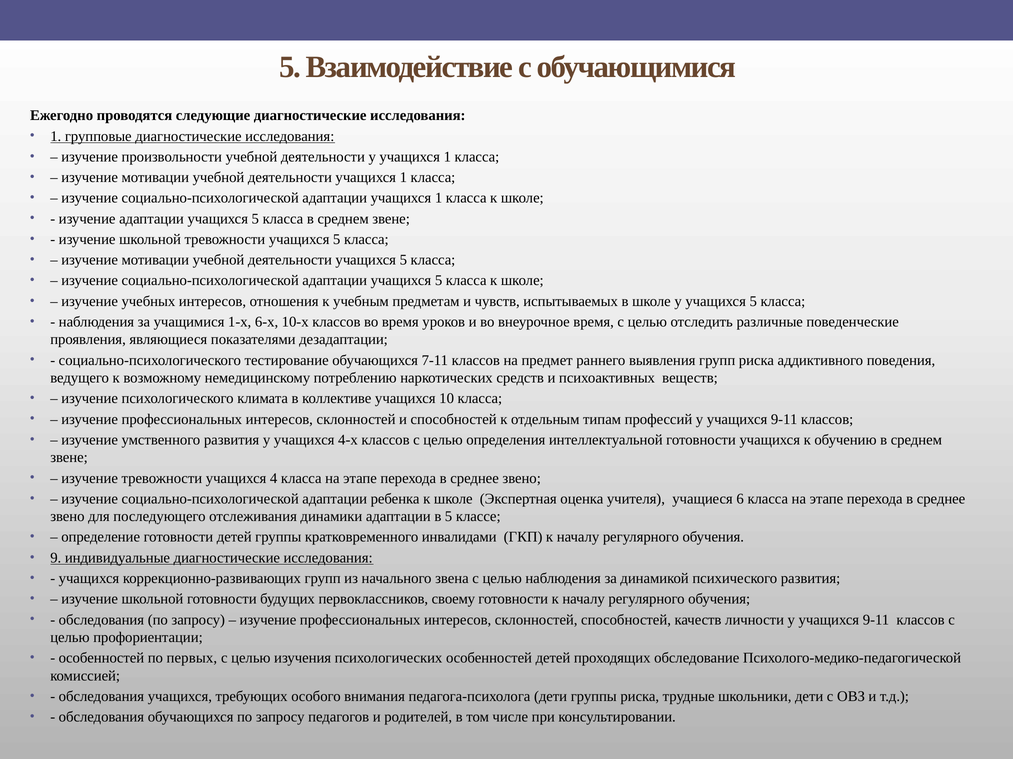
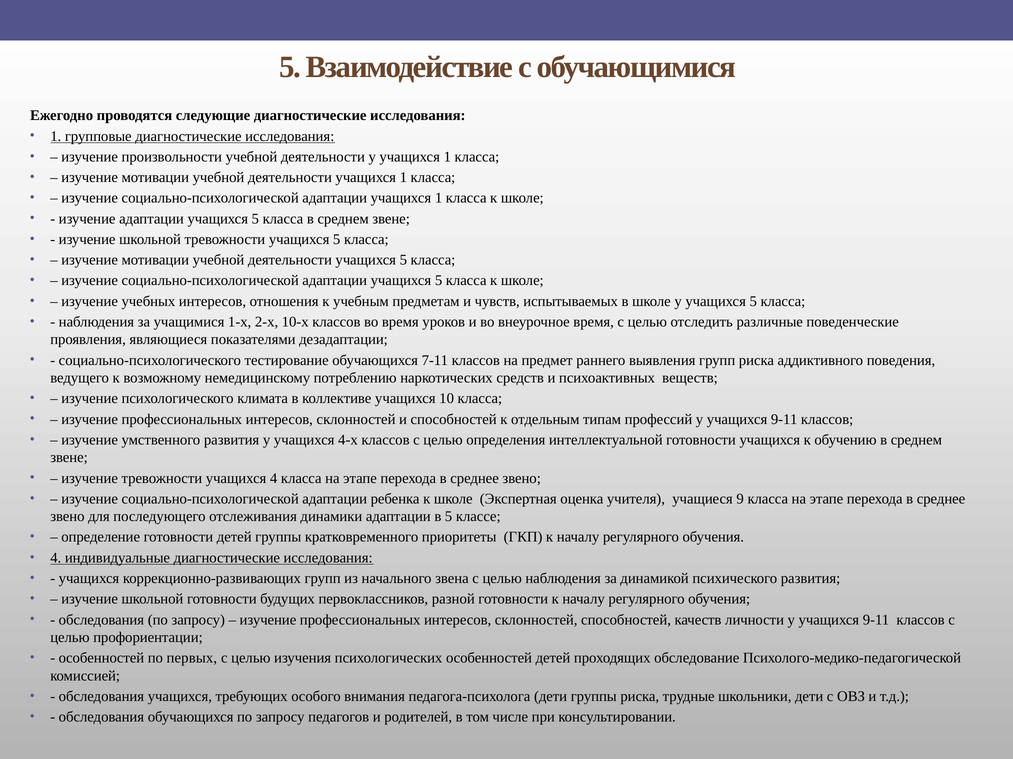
6-х: 6-х -> 2-х (267, 322)
6: 6 -> 9 (740, 499)
инвалидами: инвалидами -> приоритеты (459, 538)
9: 9 -> 4 (56, 558)
своему: своему -> разной (453, 600)
